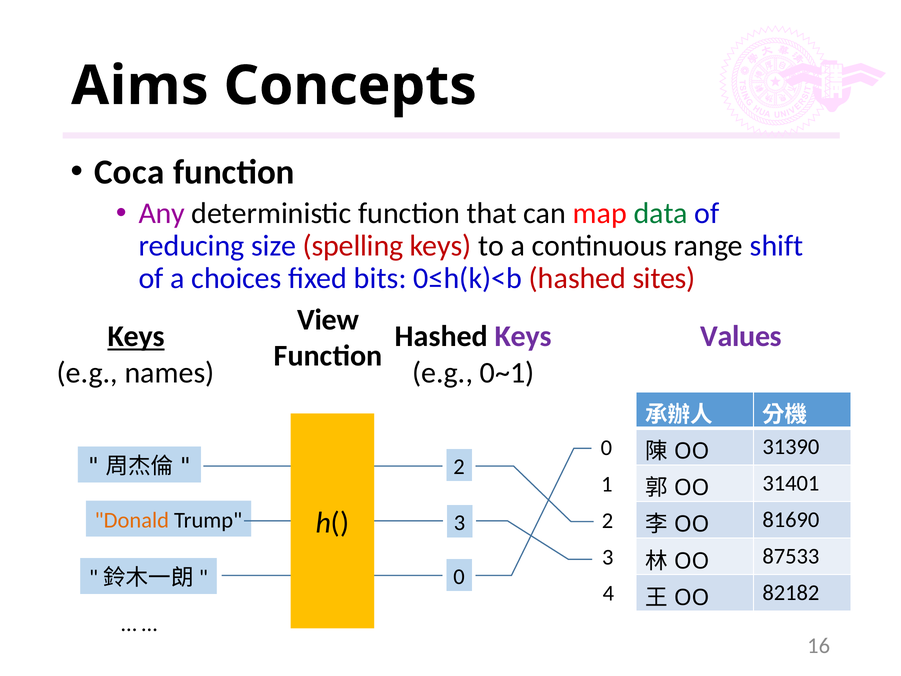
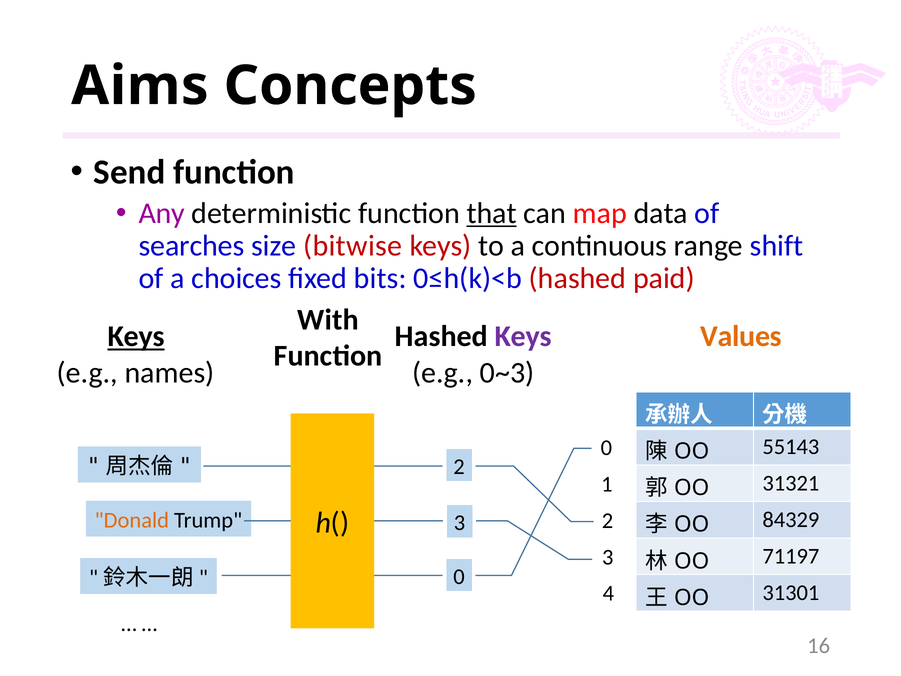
Coca: Coca -> Send (129, 172)
that underline: none -> present (492, 213)
data colour: green -> black (661, 213)
reducing: reducing -> searches (192, 246)
spelling: spelling -> bitwise (353, 246)
sites: sites -> paid (664, 278)
View: View -> With (328, 320)
Values colour: purple -> orange (741, 336)
0~1: 0~1 -> 0~3 (507, 372)
31390: 31390 -> 55143 (791, 447)
31401: 31401 -> 31321 (791, 483)
81690: 81690 -> 84329 (791, 520)
87533: 87533 -> 71197 (791, 556)
82182: 82182 -> 31301 (791, 593)
